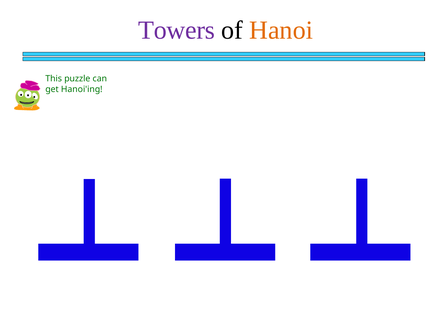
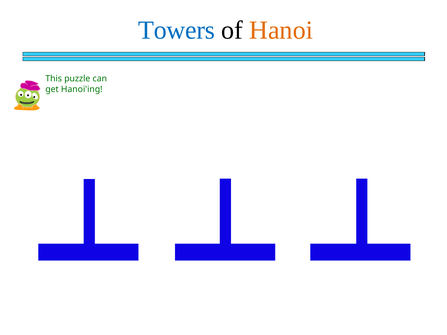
Towers colour: purple -> blue (177, 30)
